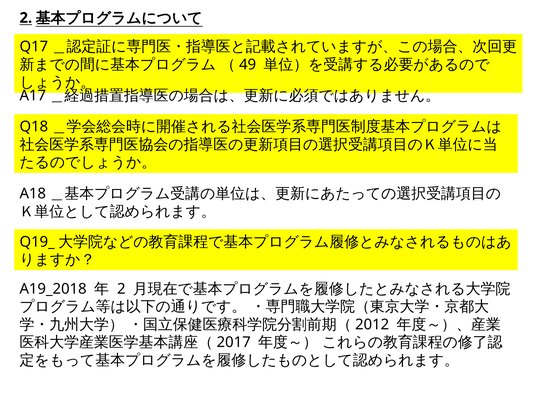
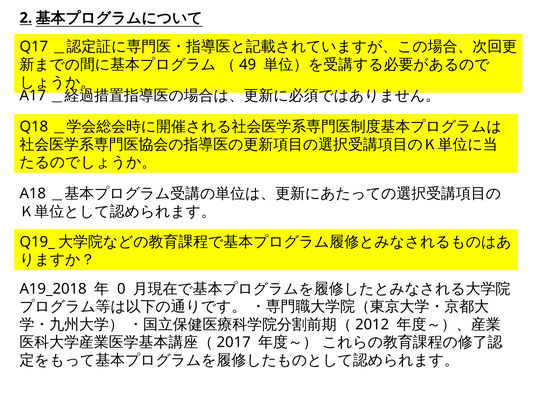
2: 2 -> 0 (121, 289)
